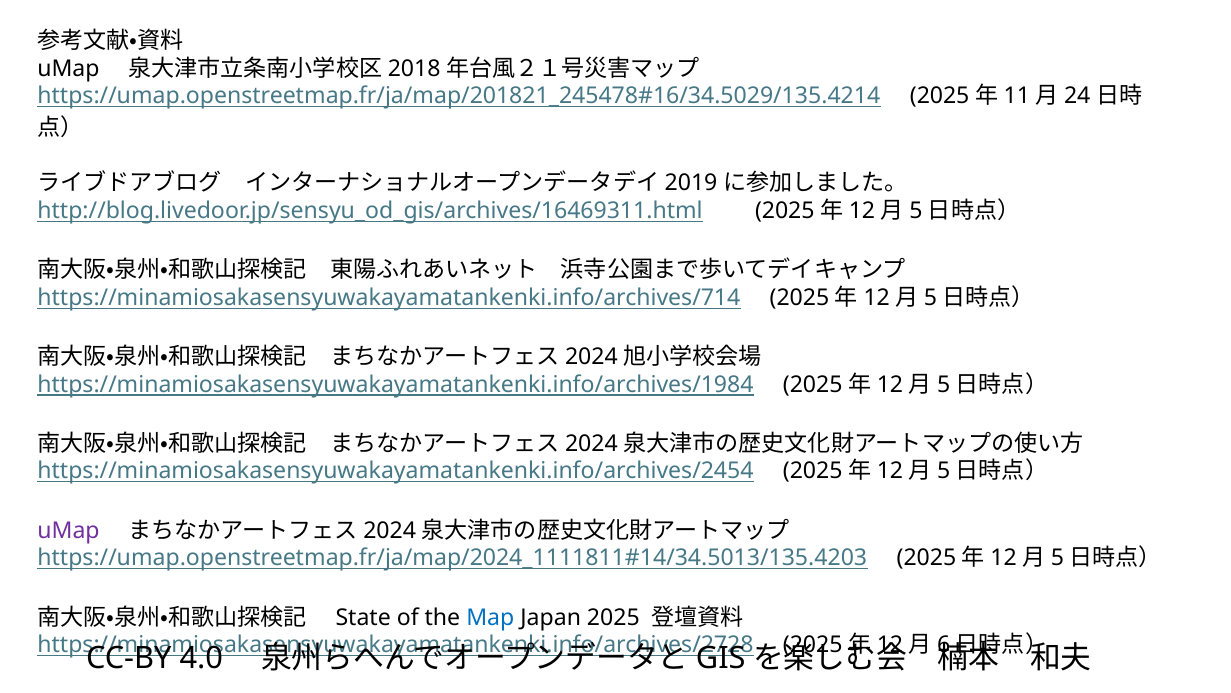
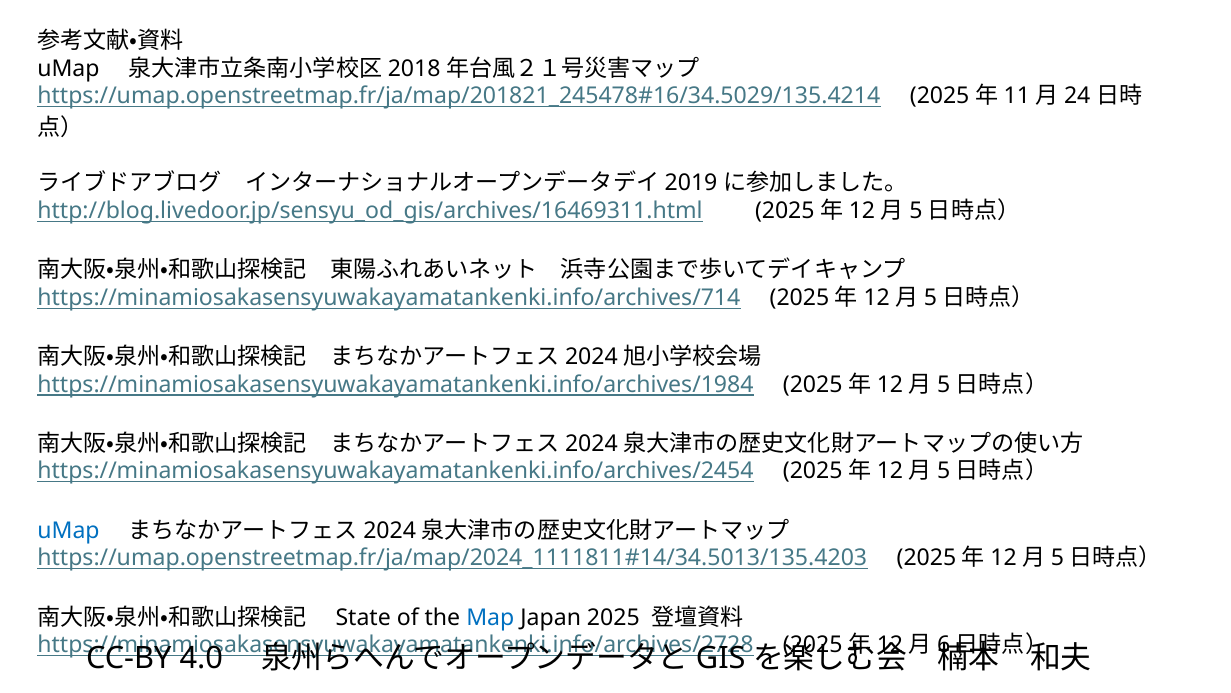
uMap colour: purple -> blue (69, 530)
